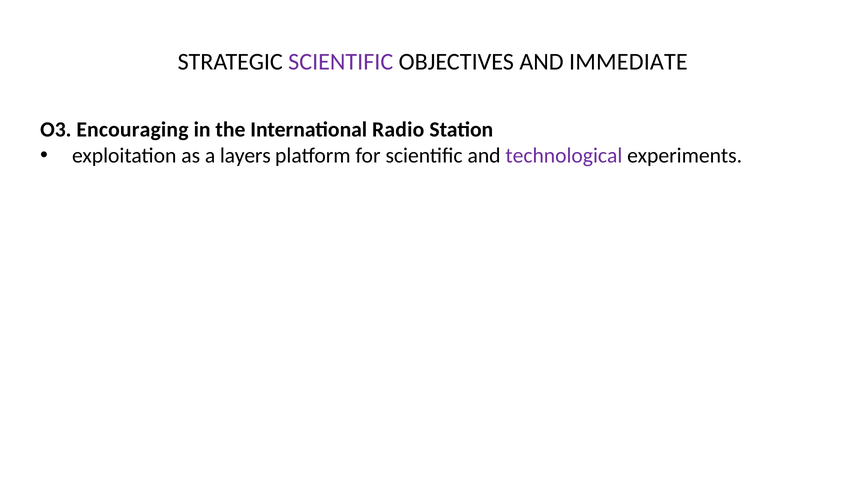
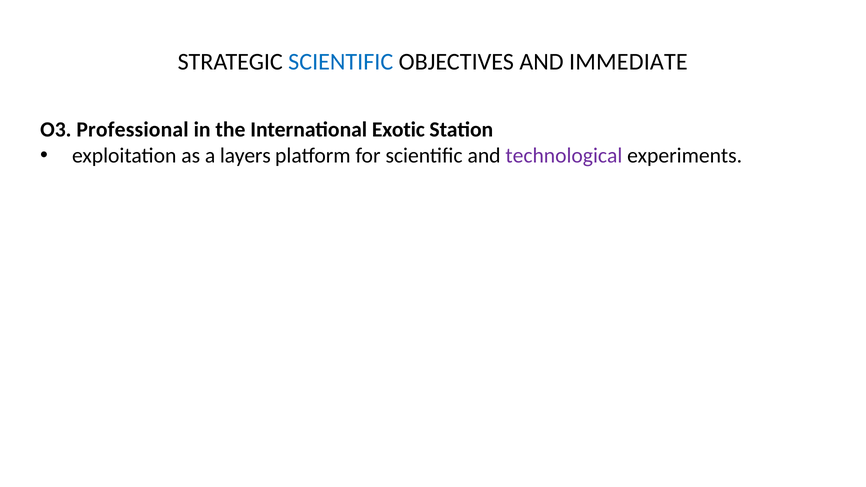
SCIENTIFIC colour: purple -> blue (341, 62)
Encouraging: Encouraging -> Professional (132, 130)
Radio: Radio -> Exotic (398, 130)
